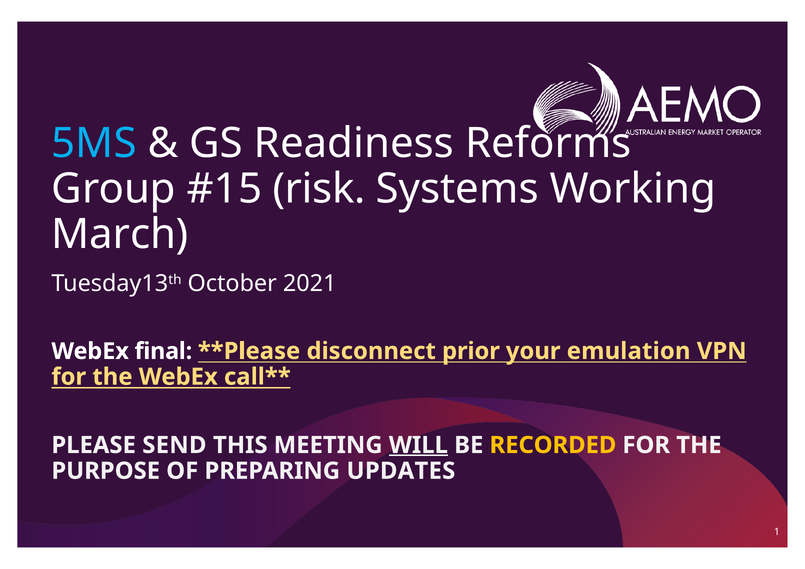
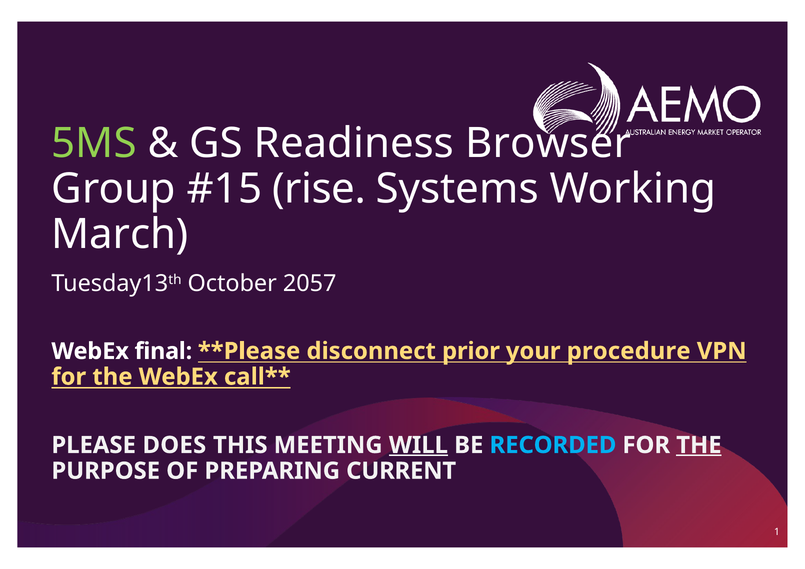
5MS colour: light blue -> light green (94, 144)
Reforms: Reforms -> Browser (548, 144)
risk: risk -> rise (319, 189)
2021: 2021 -> 2057 (310, 284)
emulation: emulation -> procedure (629, 351)
SEND: SEND -> DOES (174, 445)
RECORDED colour: yellow -> light blue (553, 445)
THE underline: none -> present (699, 445)
UPDATES: UPDATES -> CURRENT (401, 471)
